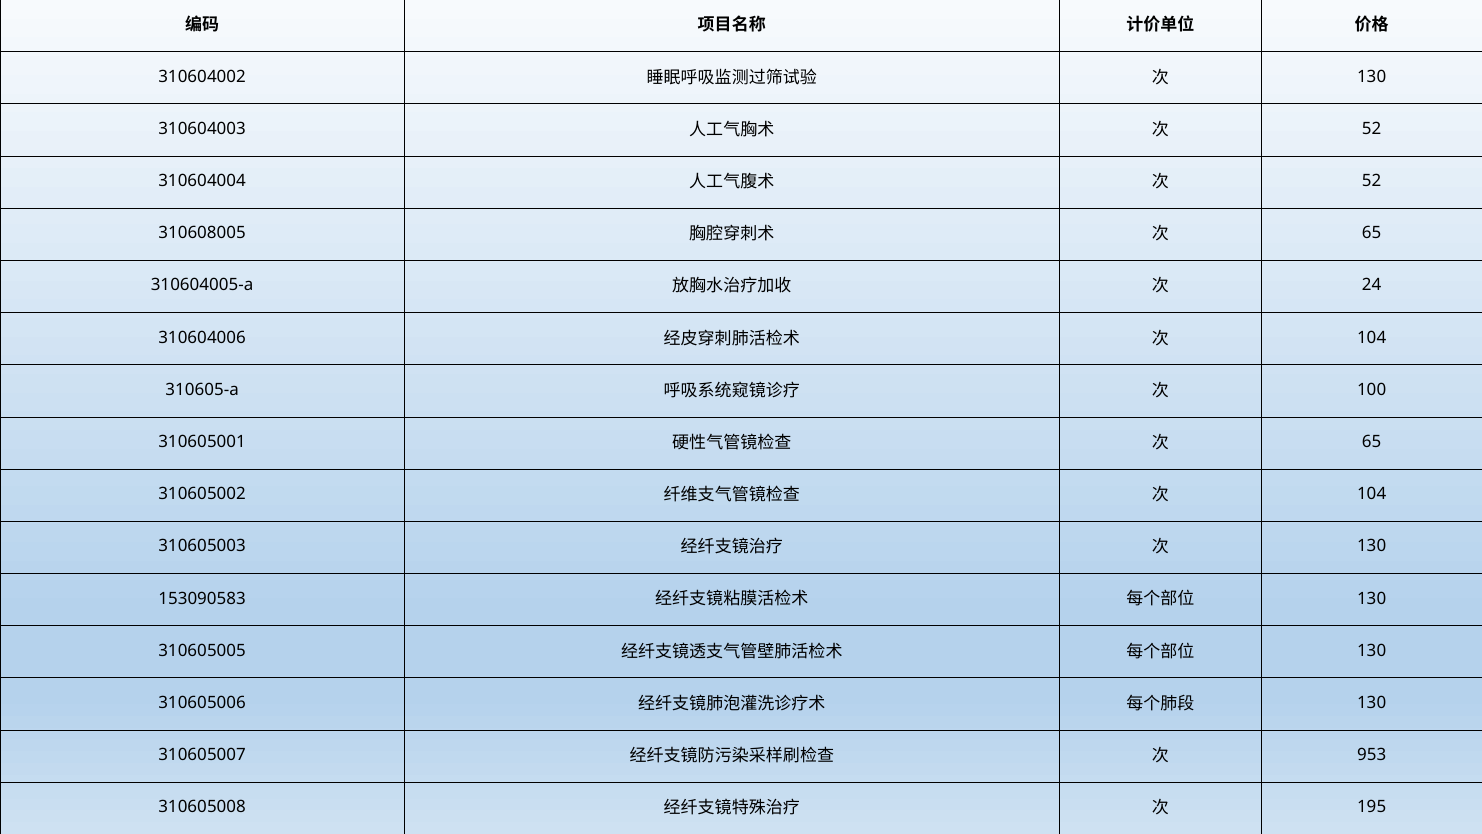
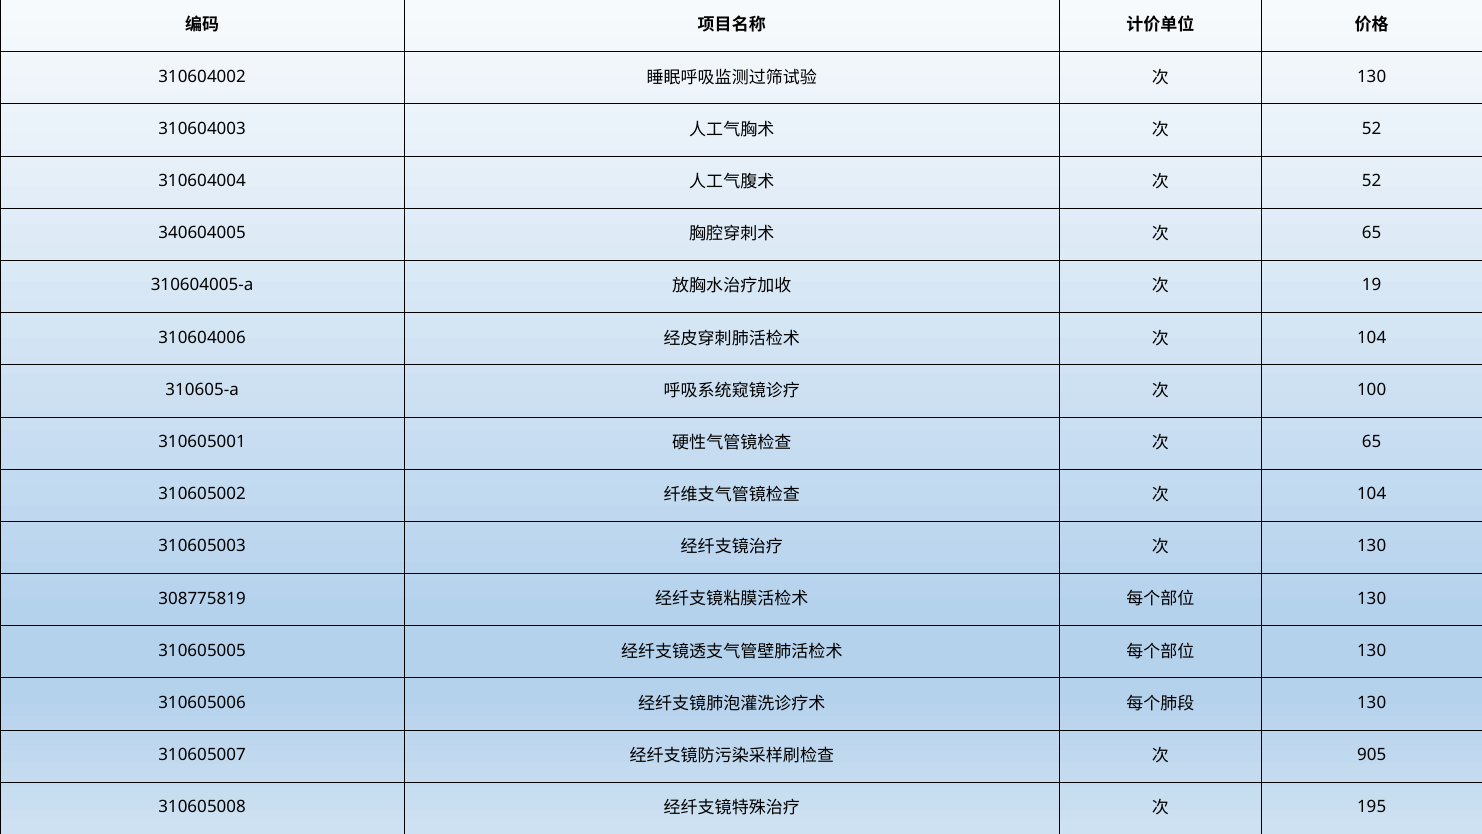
310608005: 310608005 -> 340604005 (202, 233)
24: 24 -> 19 (1372, 285)
153090583: 153090583 -> 308775819 (202, 598)
953: 953 -> 905 (1372, 755)
